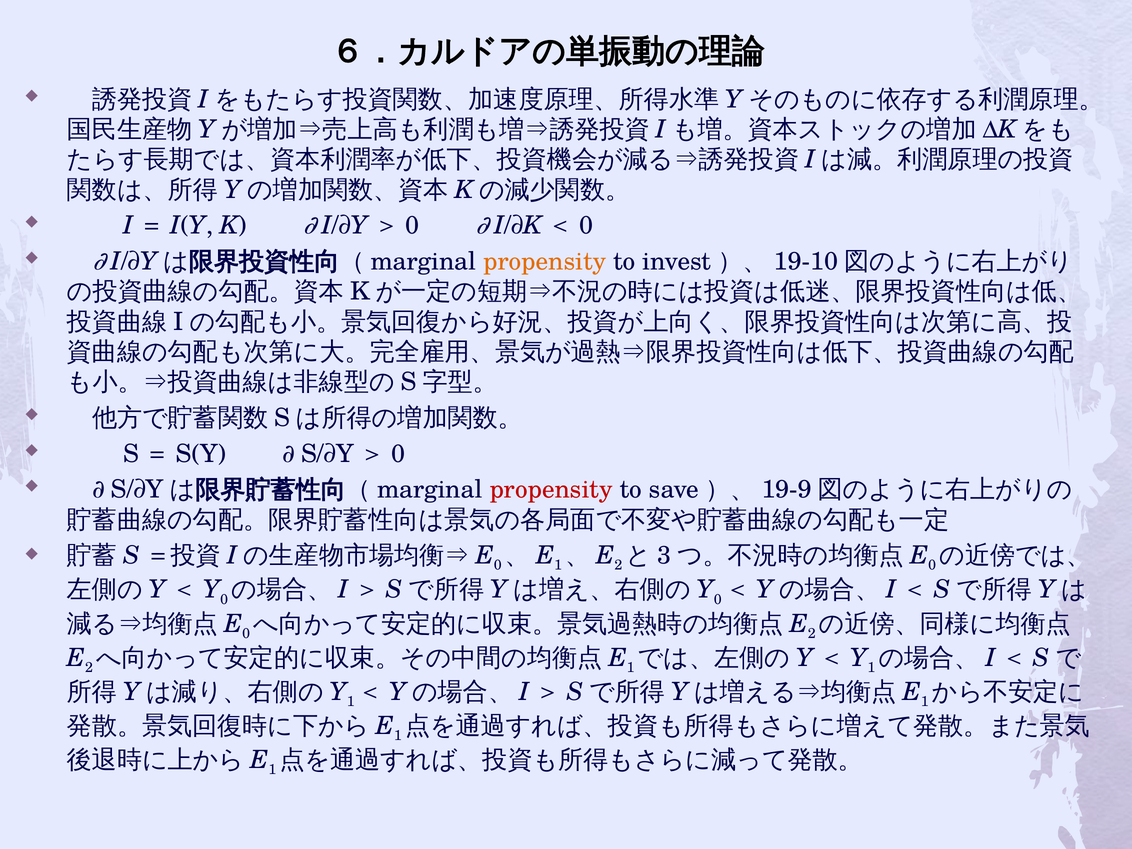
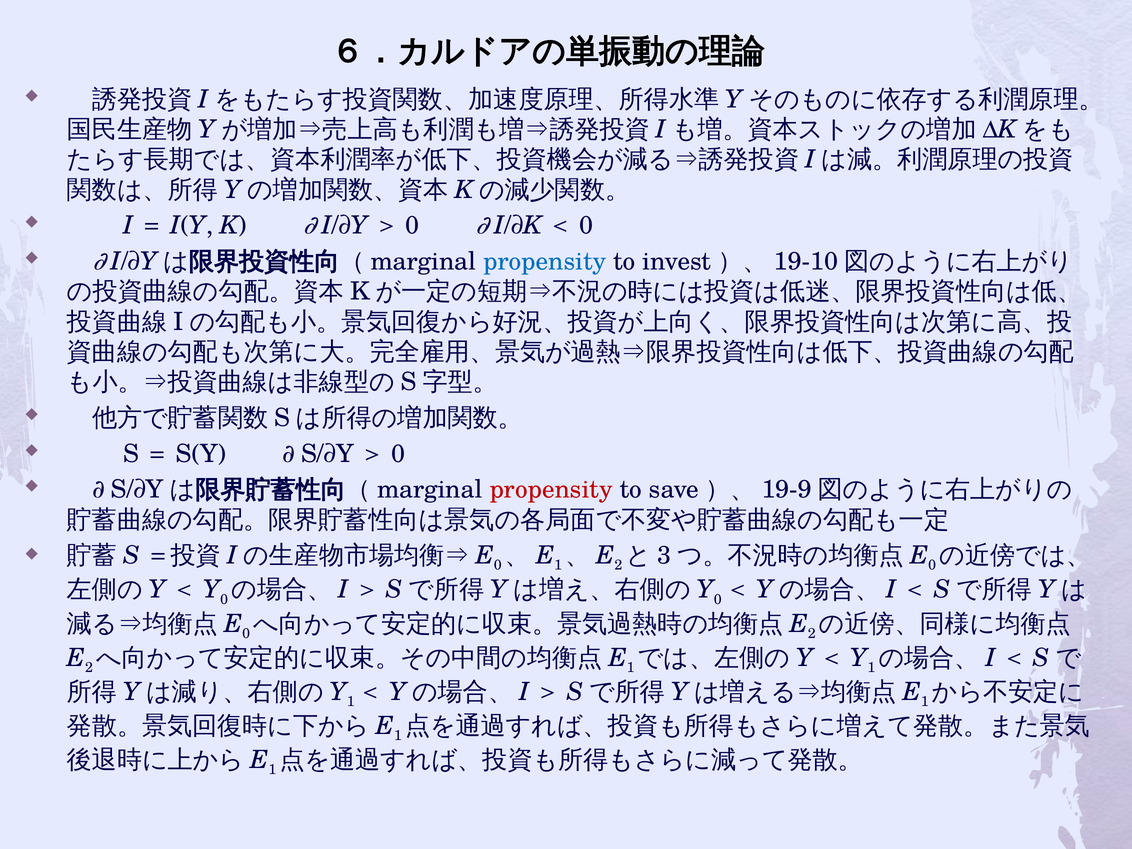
propensity colour: orange -> blue (545, 261)
